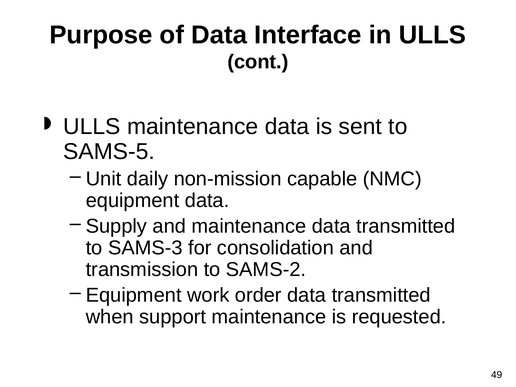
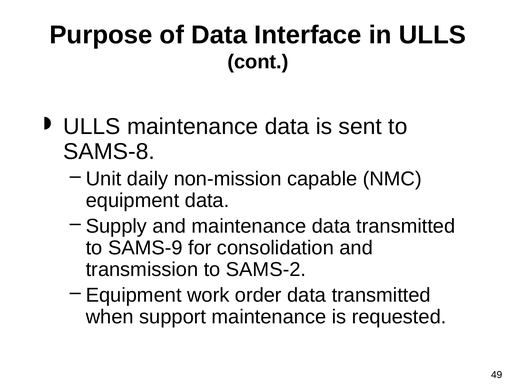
SAMS-5: SAMS-5 -> SAMS-8 (109, 151)
SAMS-3: SAMS-3 -> SAMS-9 (145, 248)
